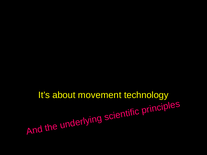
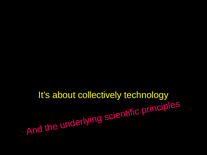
movement: movement -> collectively (100, 95)
